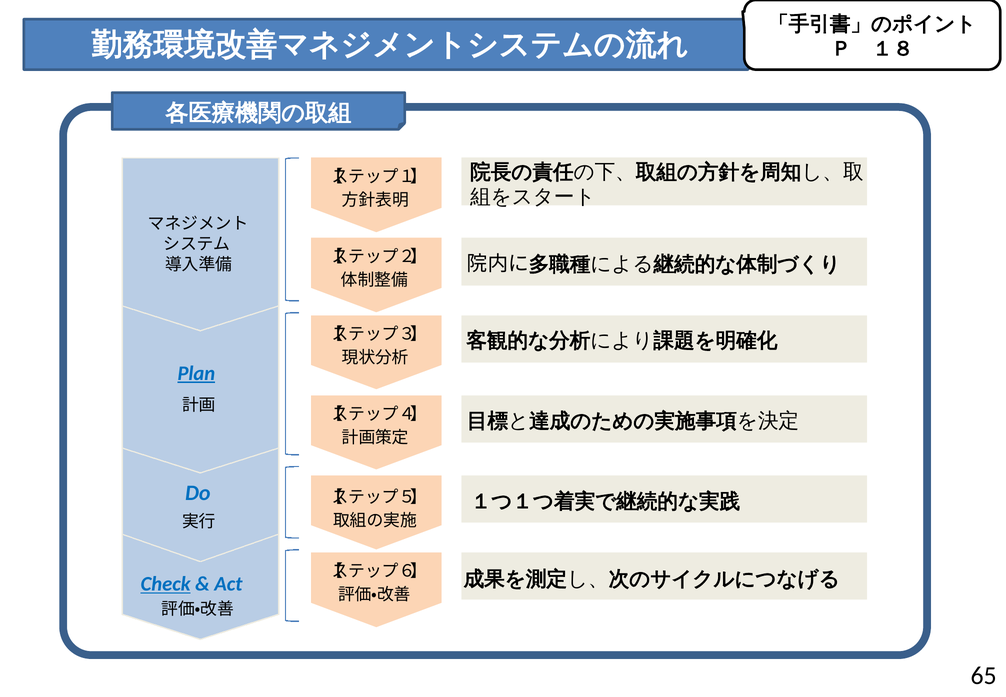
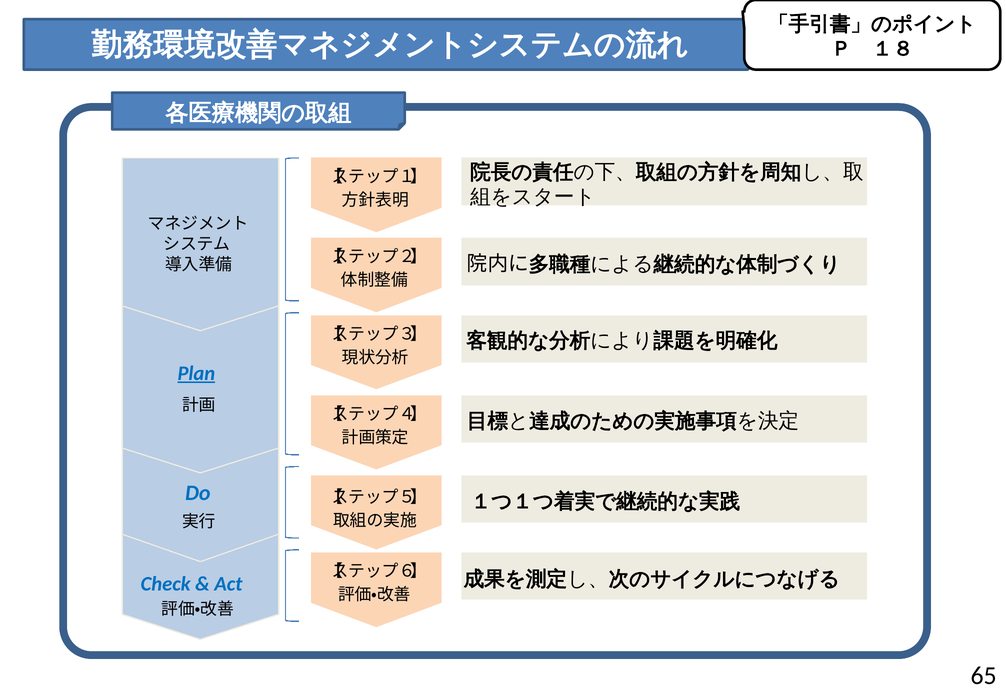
Check underline: present -> none (166, 584)
